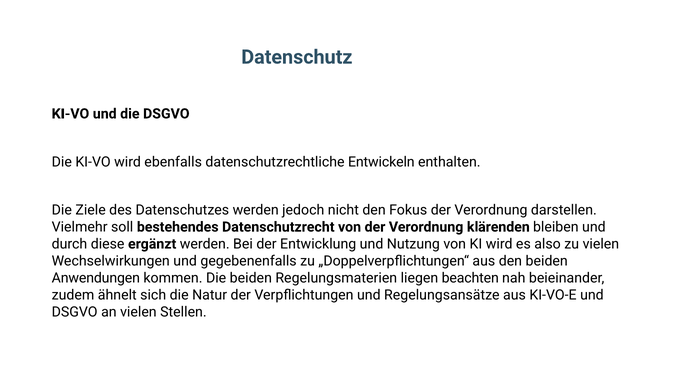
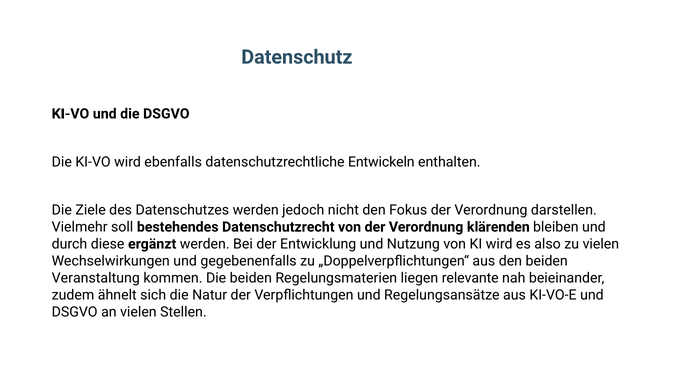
Anwendungen: Anwendungen -> Veranstaltung (96, 277)
beachten: beachten -> relevante (470, 277)
